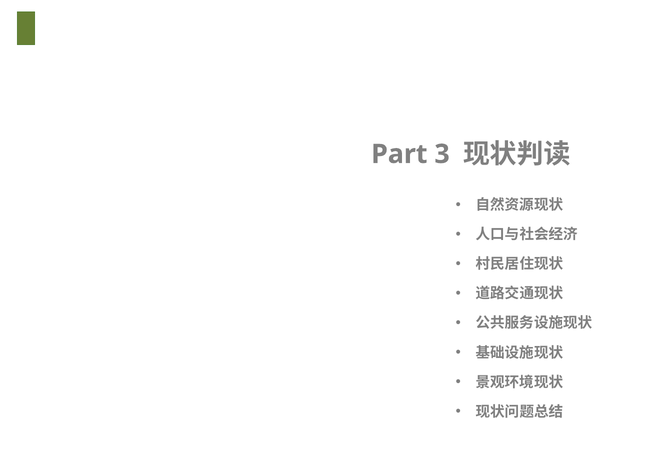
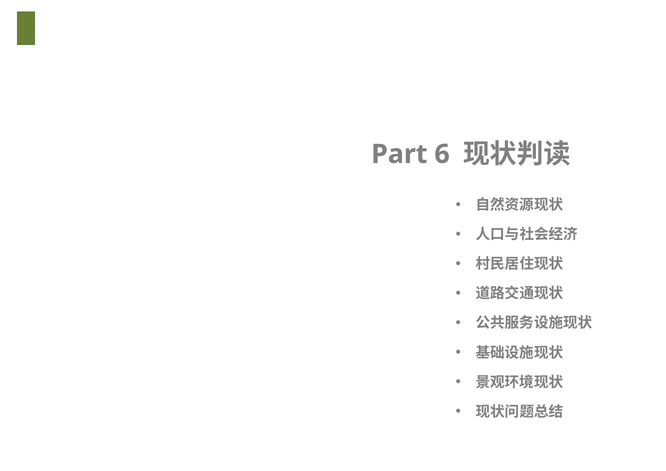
3: 3 -> 6 (442, 154)
